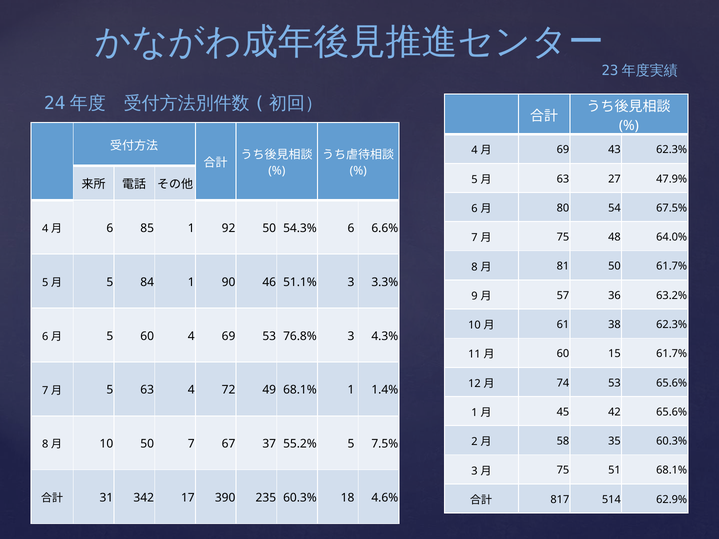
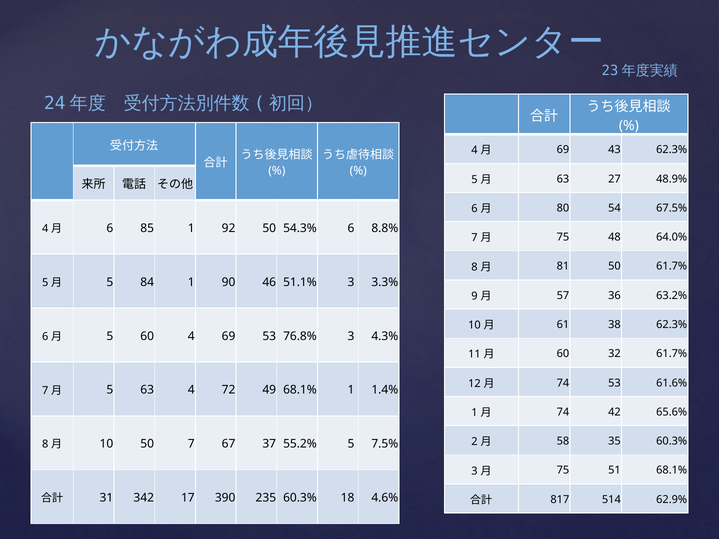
47.9%: 47.9% -> 48.9% (672, 179)
6.6%: 6.6% -> 8.8% (385, 228)
15: 15 -> 32 (614, 354)
53 65.6%: 65.6% -> 61.6% (672, 383)
45: 45 -> 74 (563, 412)
